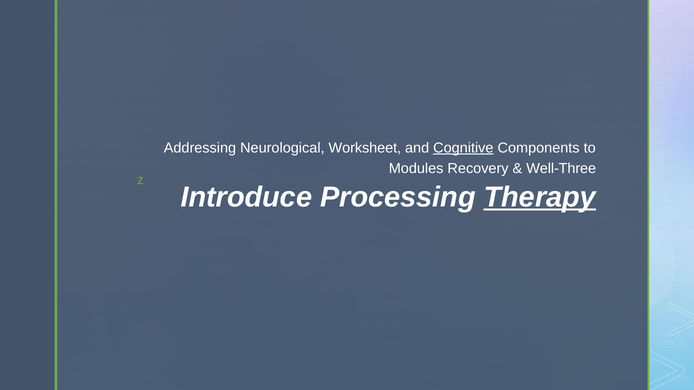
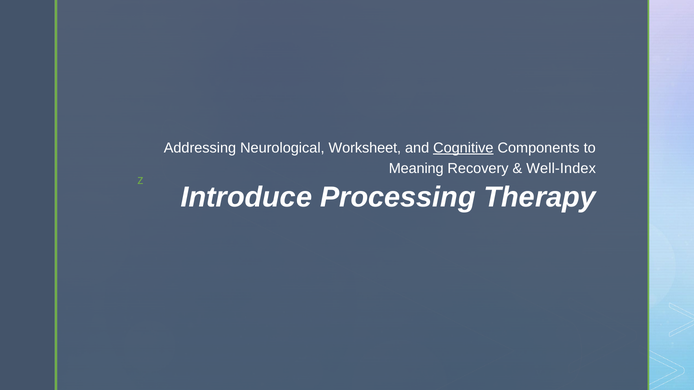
Modules: Modules -> Meaning (416, 169)
Well-Three: Well-Three -> Well-Index (561, 169)
Therapy underline: present -> none (540, 197)
